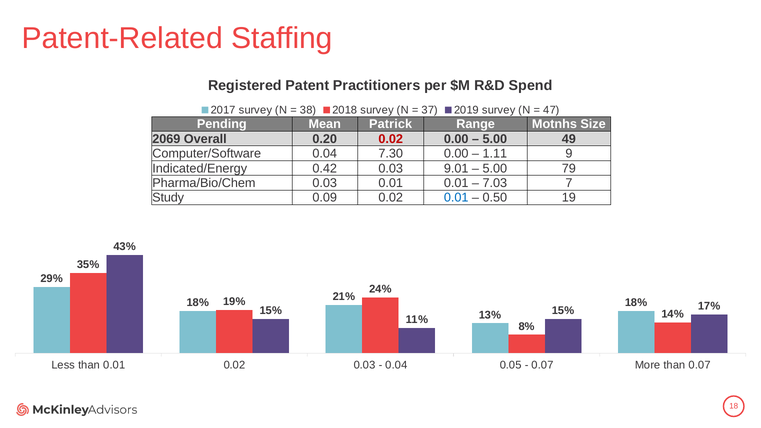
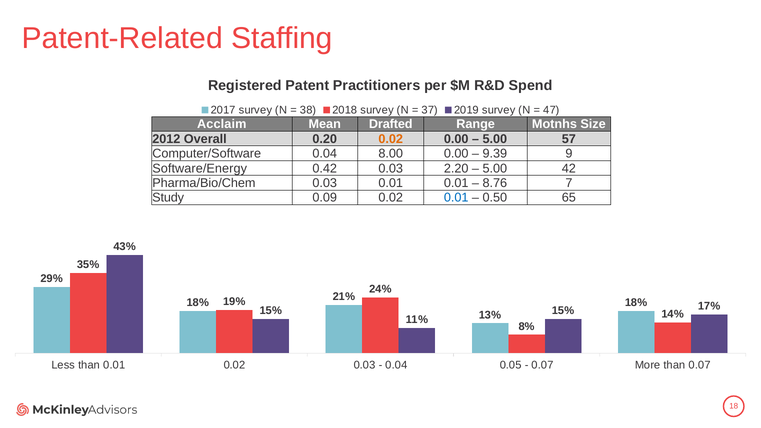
Pending: Pending -> Acclaim (222, 124)
Patrick: Patrick -> Drafted (391, 124)
2069: 2069 -> 2012 (166, 139)
0.02 colour: red -> orange (391, 139)
49: 49 -> 57 (569, 139)
7.30: 7.30 -> 8.00 (391, 154)
1.11: 1.11 -> 9.39 (495, 154)
Indicated/Energy: Indicated/Energy -> Software/Energy (200, 168)
9.01: 9.01 -> 2.20 (456, 168)
79: 79 -> 42 (569, 168)
7.03: 7.03 -> 8.76 (495, 183)
19: 19 -> 65 (569, 198)
